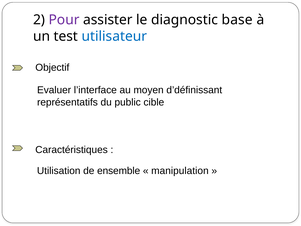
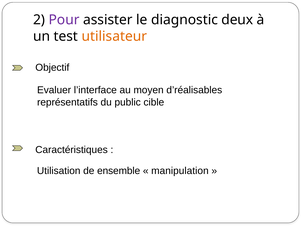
base: base -> deux (237, 20)
utilisateur colour: blue -> orange (114, 36)
d’définissant: d’définissant -> d’réalisables (194, 90)
